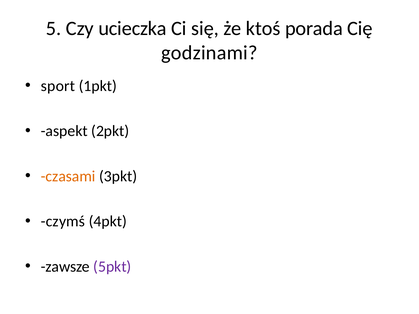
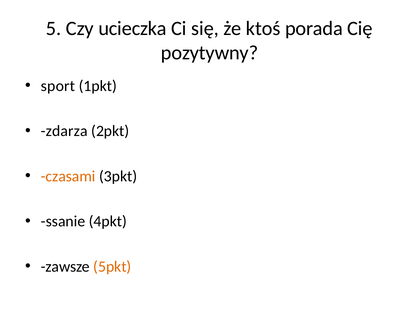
godzinami: godzinami -> pozytywny (210, 53)
aspekt: aspekt -> zdarza (64, 131)
czymś: czymś -> ssanie (63, 222)
5pkt colour: purple -> orange (112, 267)
